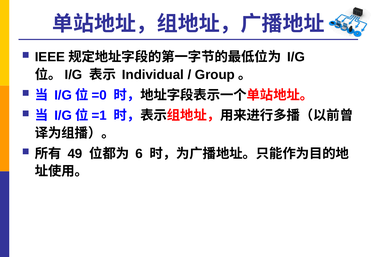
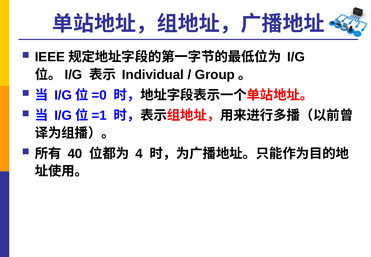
49: 49 -> 40 (75, 154)
6: 6 -> 4 (139, 154)
